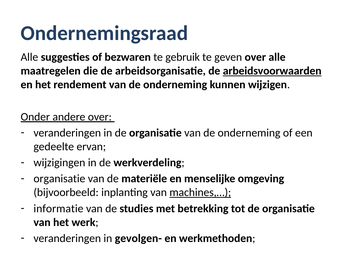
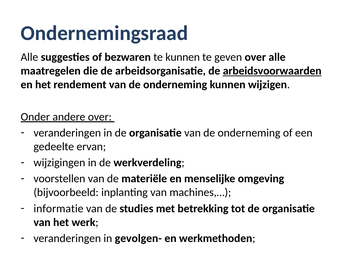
te gebruik: gebruik -> kunnen (183, 57)
organisatie: organisatie -> voorstellen (59, 179)
machines,… underline: present -> none (200, 192)
